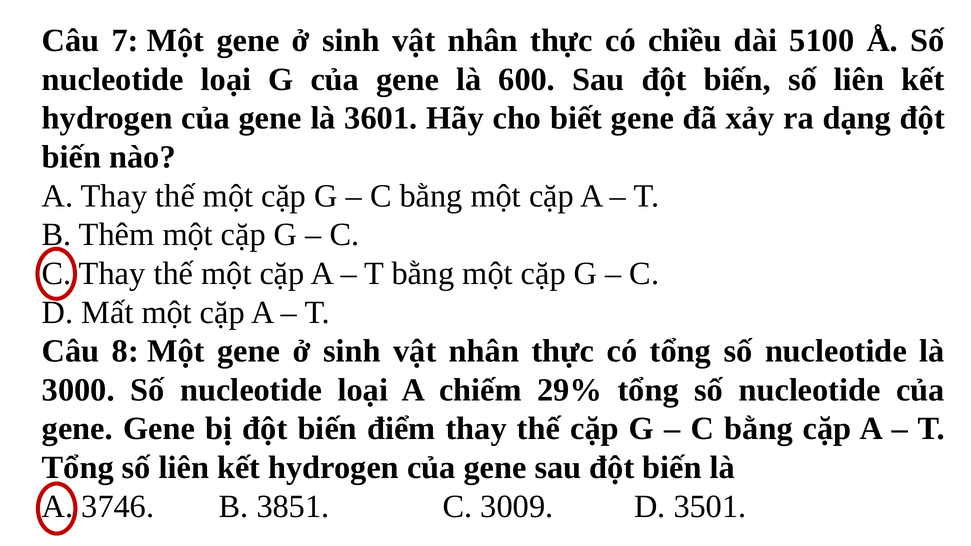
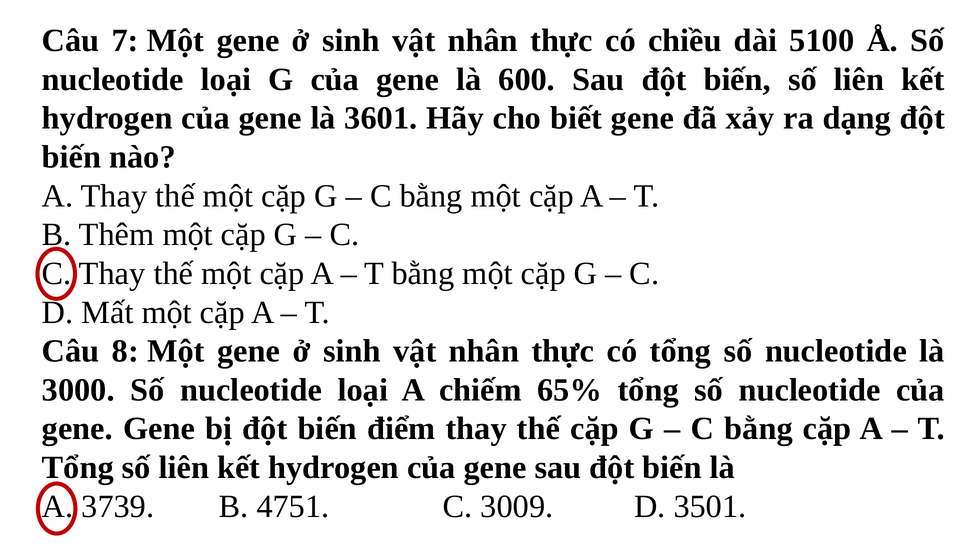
29%: 29% -> 65% (570, 390)
3746: 3746 -> 3739 (118, 507)
3851: 3851 -> 4751 (293, 507)
